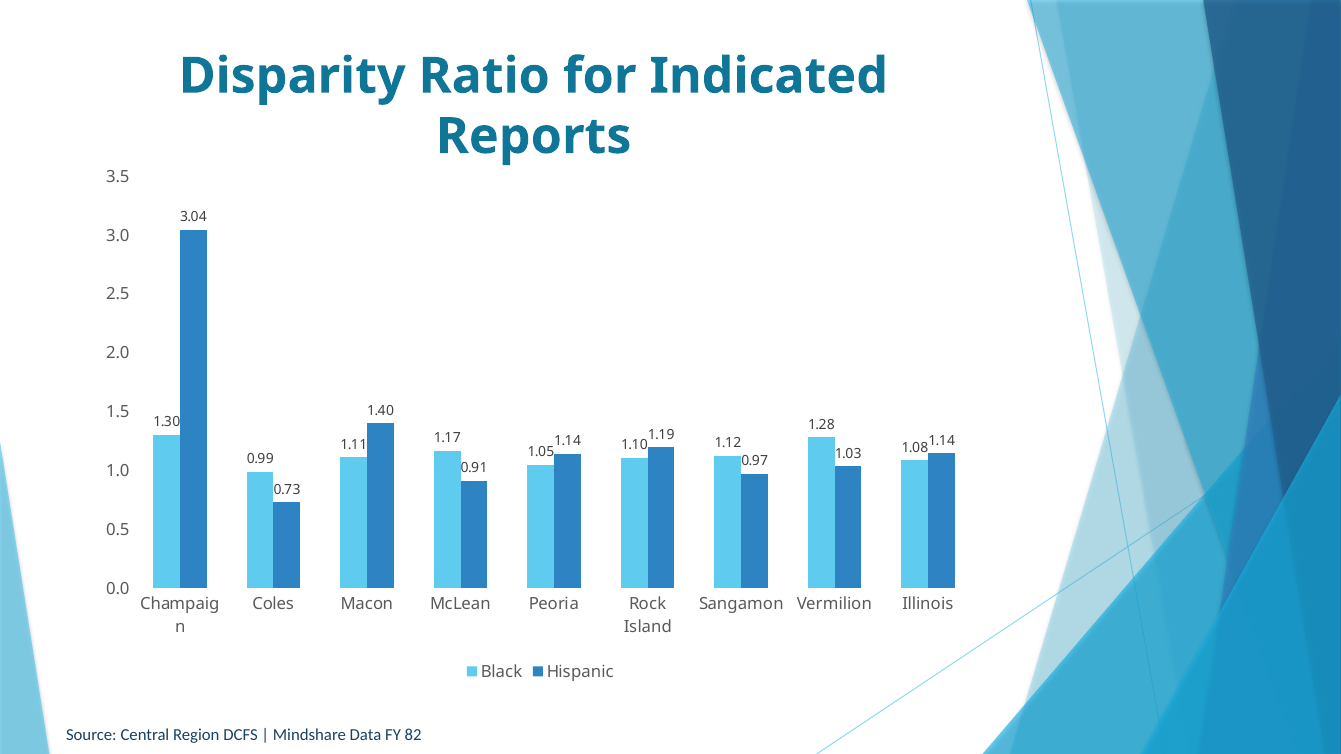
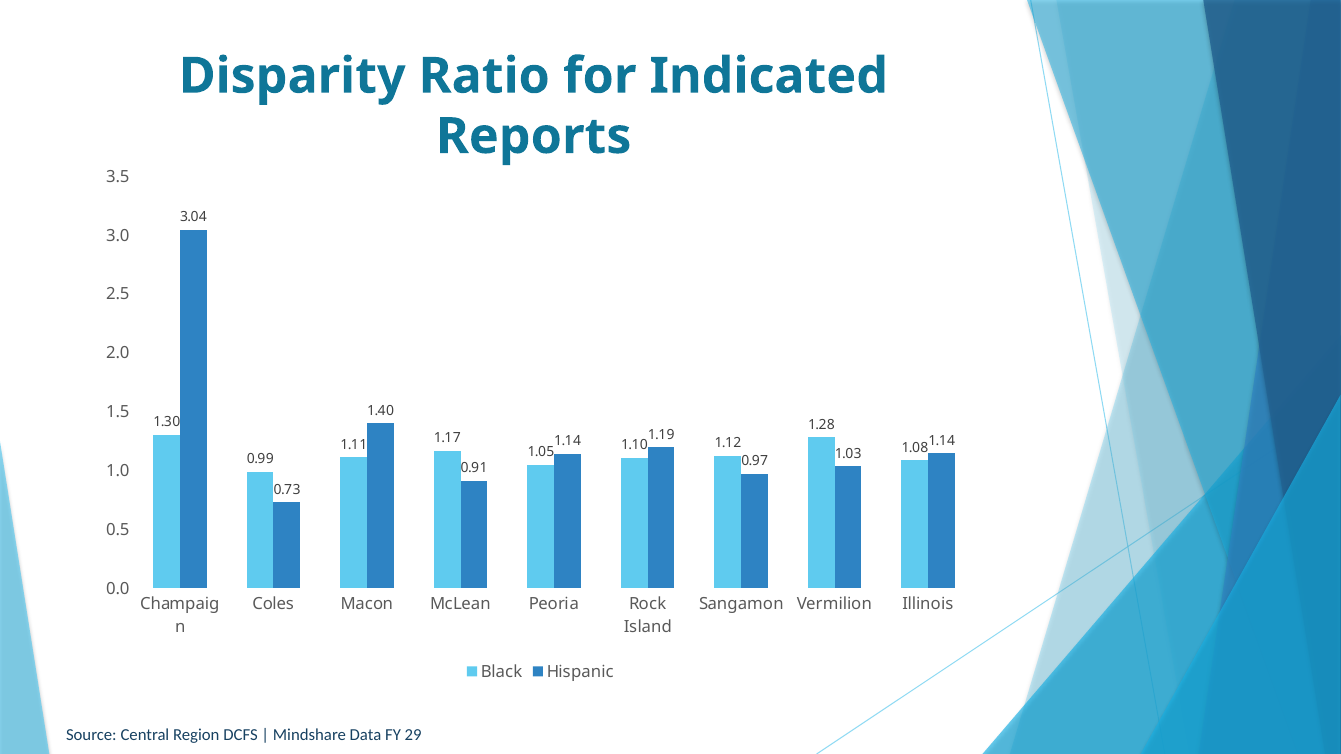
82: 82 -> 29 (413, 736)
